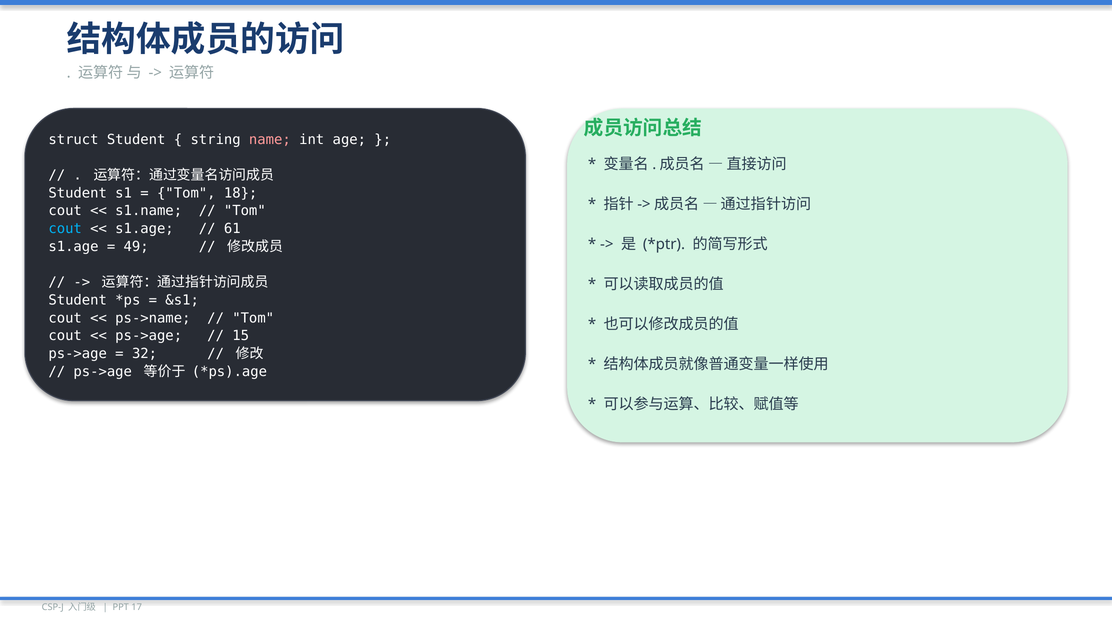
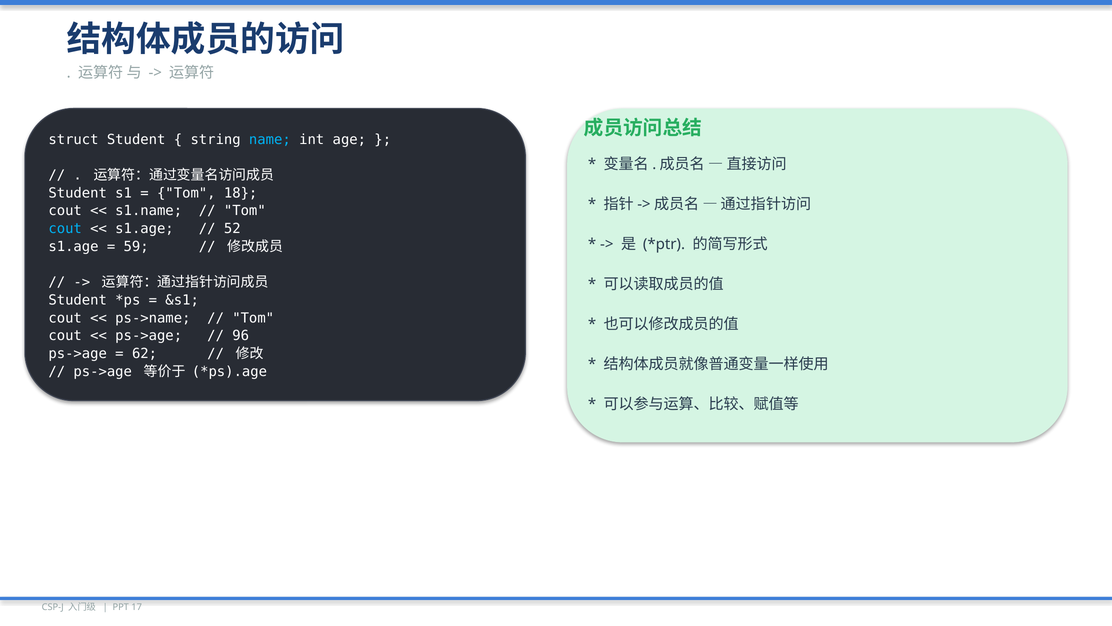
name colour: pink -> light blue (270, 139)
61: 61 -> 52 (232, 229)
49: 49 -> 59 (136, 246)
15: 15 -> 96 (241, 336)
32: 32 -> 62 (145, 353)
